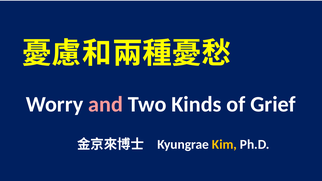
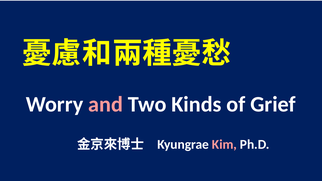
Kim colour: yellow -> pink (224, 144)
